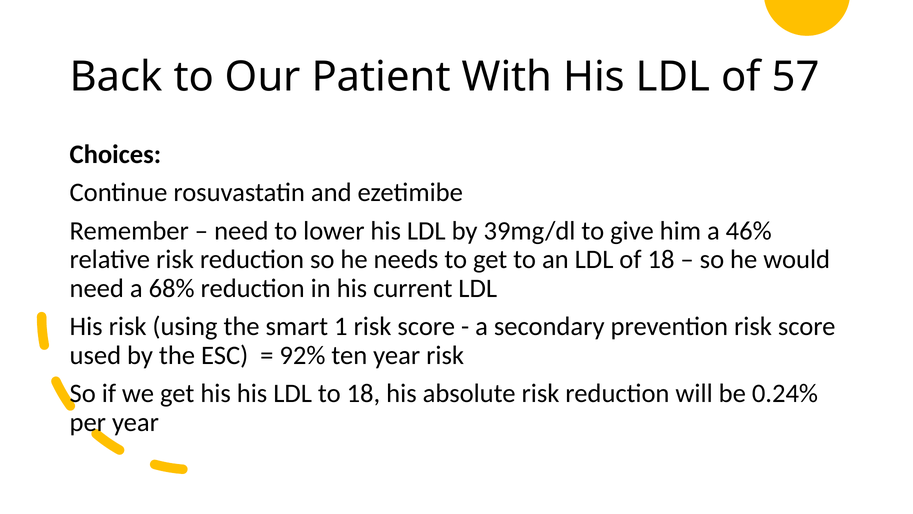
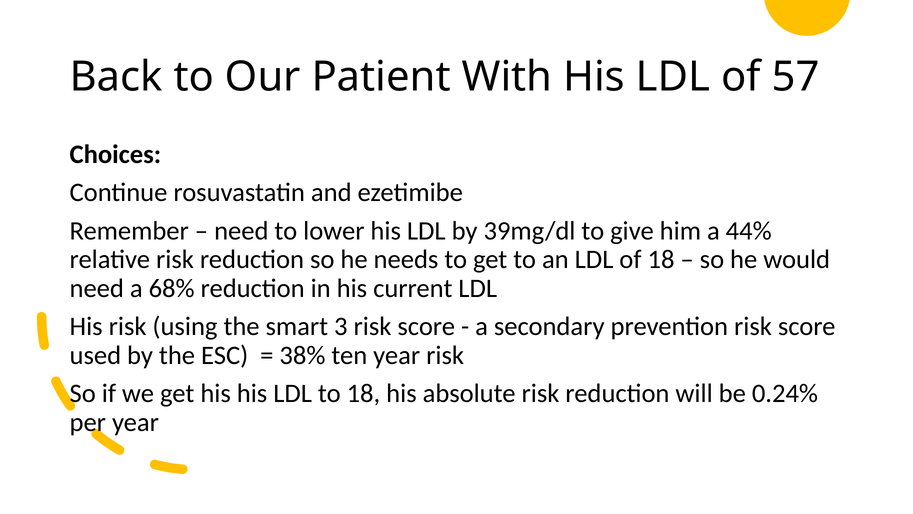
46%: 46% -> 44% (749, 231)
1: 1 -> 3 (341, 326)
92%: 92% -> 38% (302, 355)
